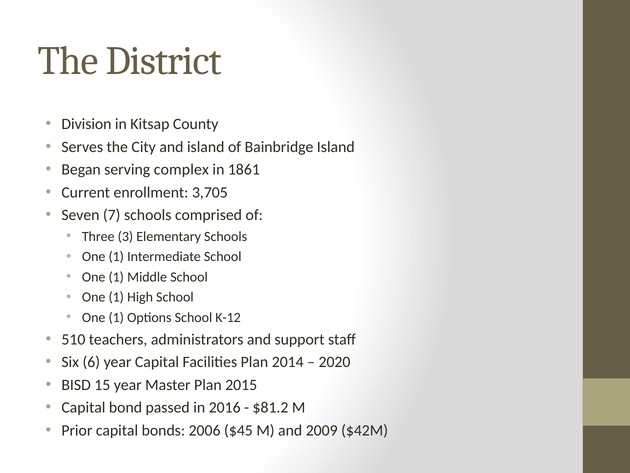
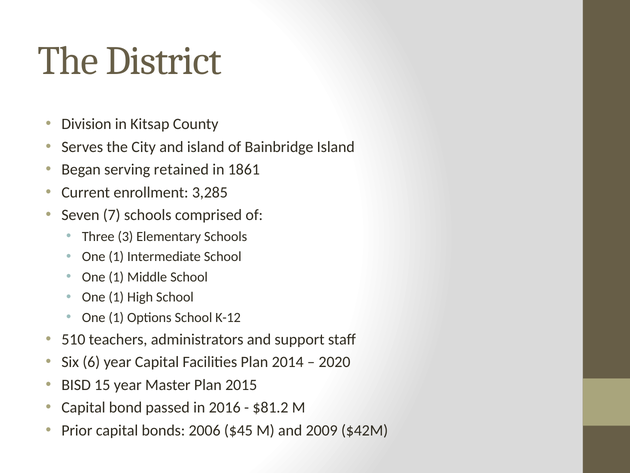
complex: complex -> retained (181, 169)
3,705: 3,705 -> 3,285 (210, 192)
